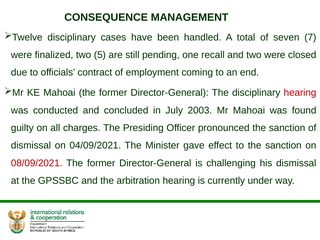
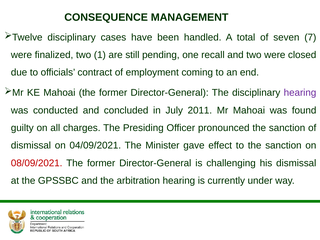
5: 5 -> 1 (100, 55)
hearing colour: red -> purple (300, 93)
2003: 2003 -> 2011 (200, 110)
